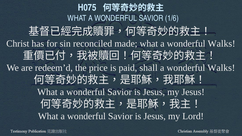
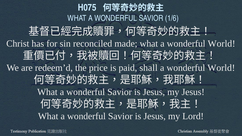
what a wonderful Walks: Walks -> World (222, 44)
Walks: Walks -> World (221, 68)
